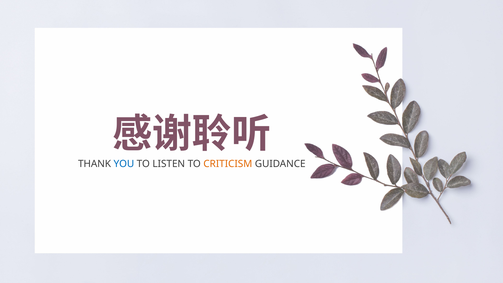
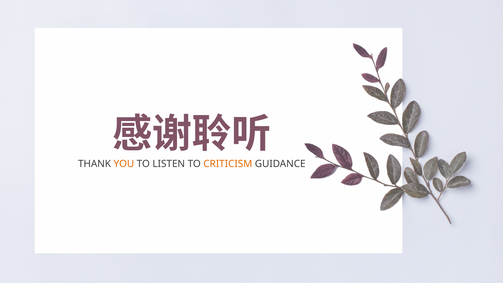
YOU colour: blue -> orange (124, 164)
